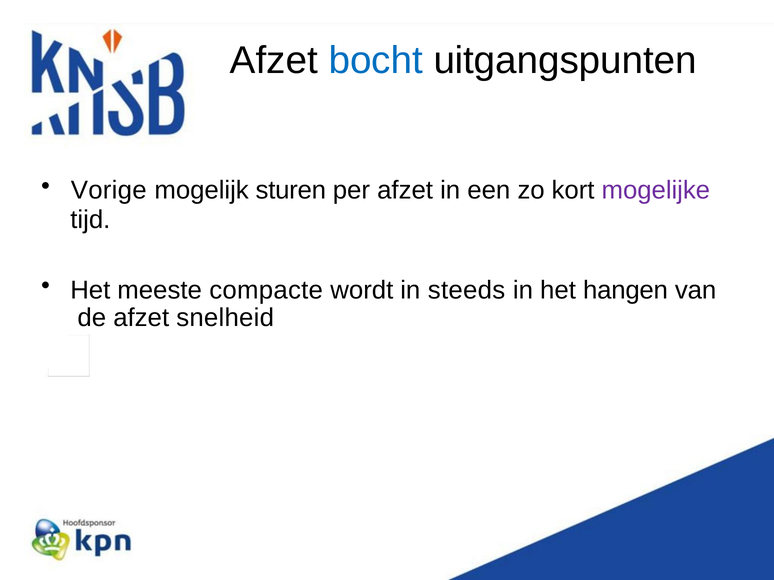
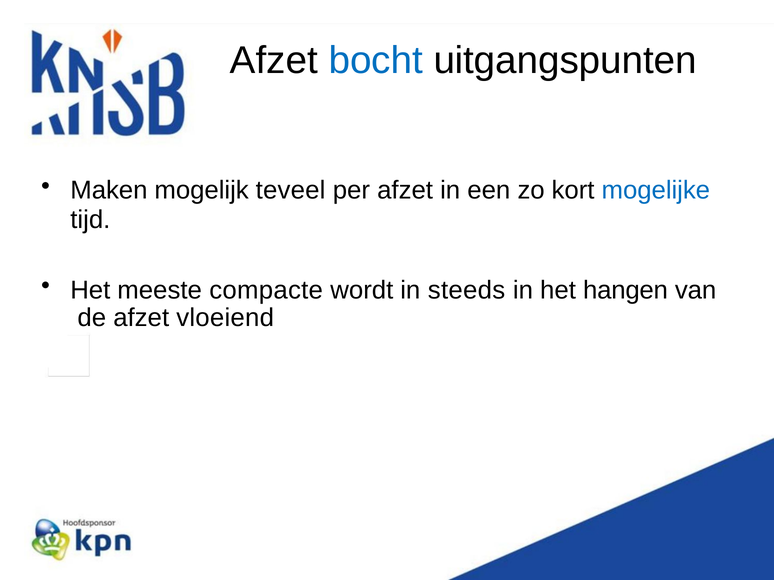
Vorige: Vorige -> Maken (109, 191)
sturen: sturen -> teveel (291, 191)
mogelijke colour: purple -> blue (656, 191)
snelheid: snelheid -> vloeiend (225, 318)
